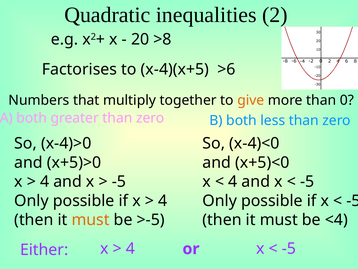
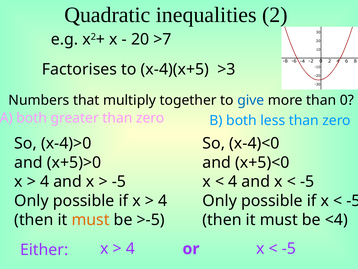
>8: >8 -> >7 (162, 39)
>6: >6 -> >3 (226, 69)
give colour: orange -> blue (251, 100)
